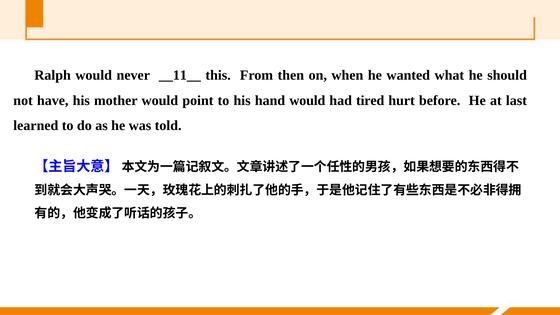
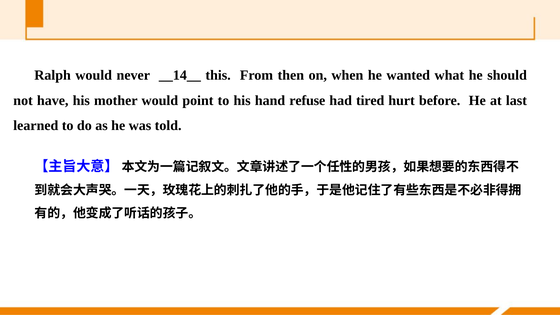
__11__: __11__ -> __14__ (180, 75)
hand would: would -> refuse (307, 100)
